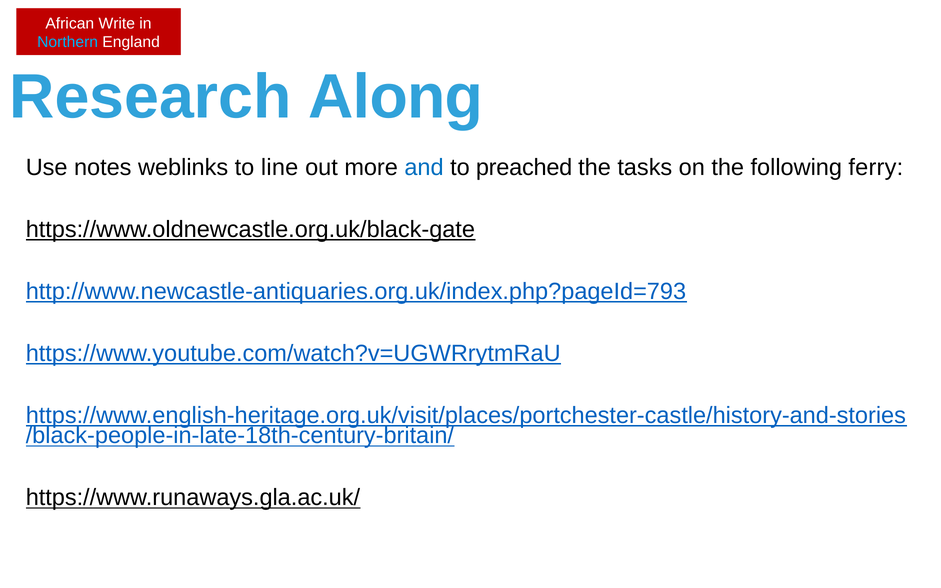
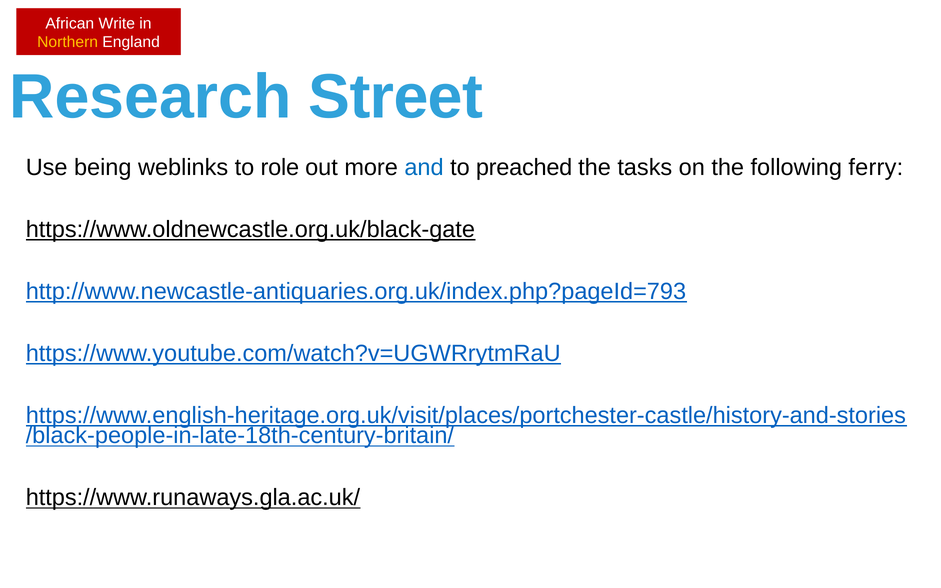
Northern colour: light blue -> yellow (68, 42)
Along: Along -> Street (396, 97)
notes: notes -> being (103, 168)
line: line -> role (280, 168)
